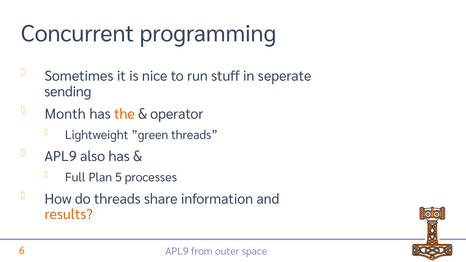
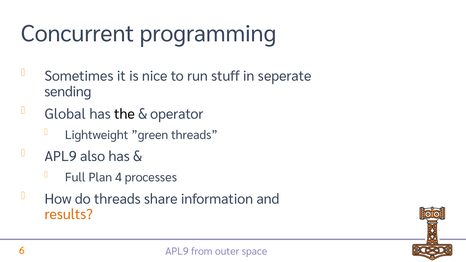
Month: Month -> Global (65, 114)
the colour: orange -> black (124, 114)
5: 5 -> 4 (118, 178)
